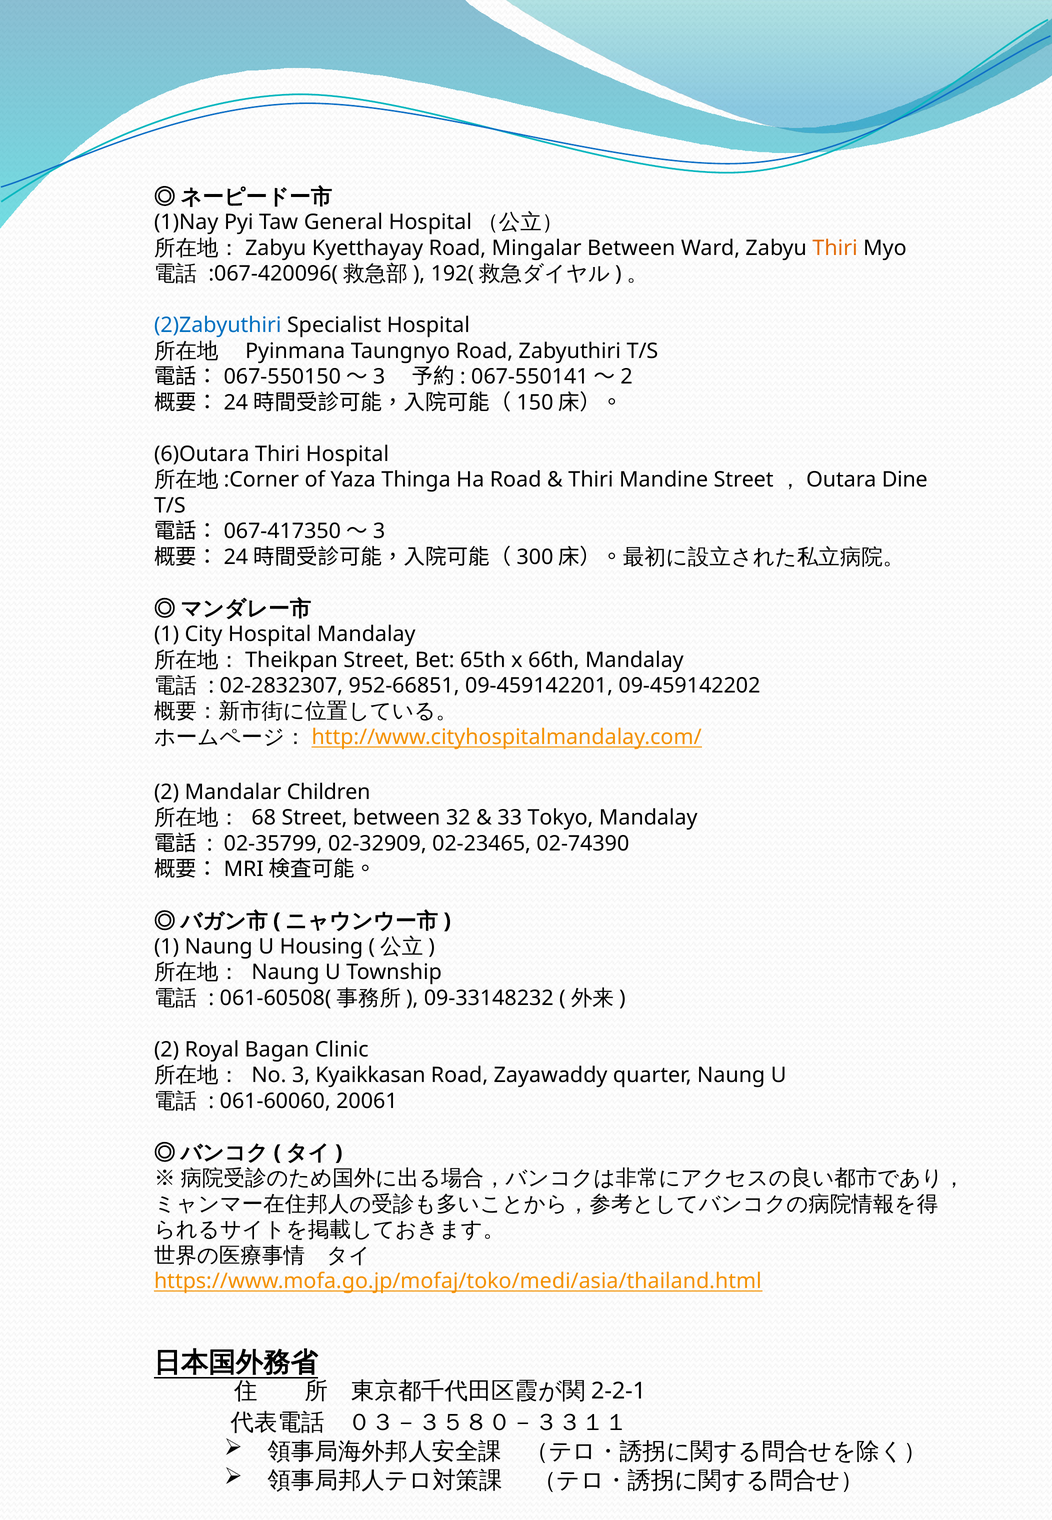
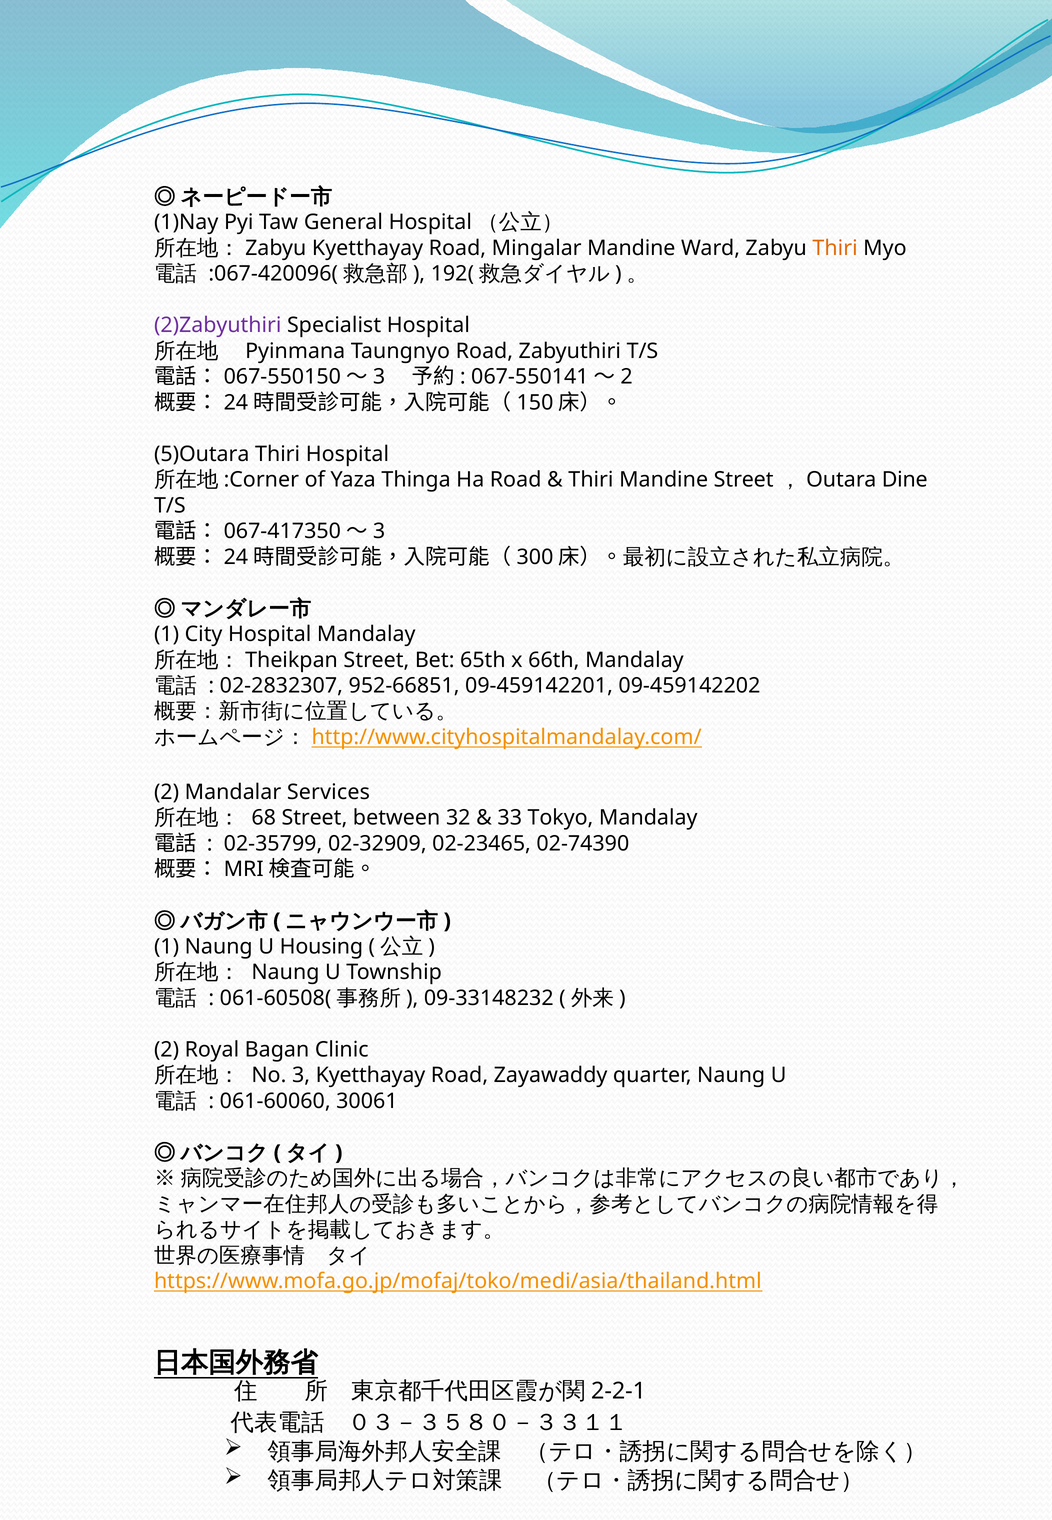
Mingalar Between: Between -> Mandine (631, 248)
2)Zabyuthiri colour: blue -> purple (218, 325)
6)Outara: 6)Outara -> 5)Outara (202, 454)
Children: Children -> Services (328, 792)
3 Kyaikkasan: Kyaikkasan -> Kyetthayay (370, 1075)
20061: 20061 -> 30061 (367, 1101)
